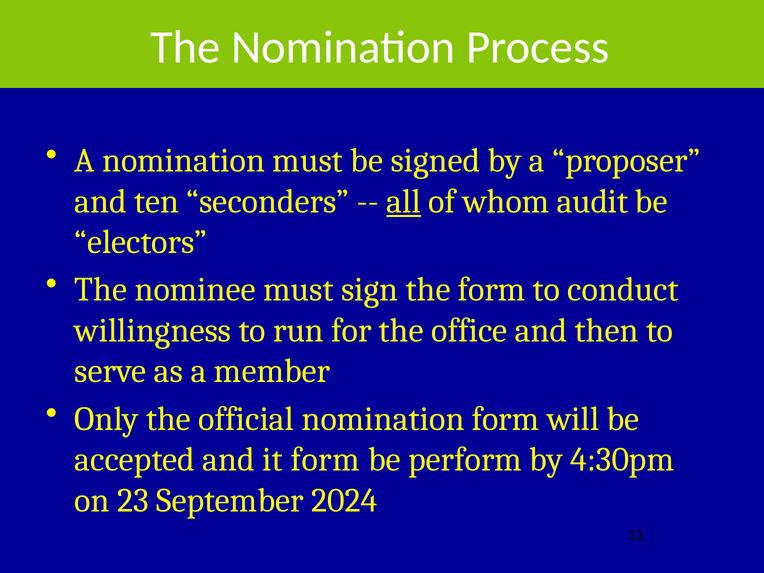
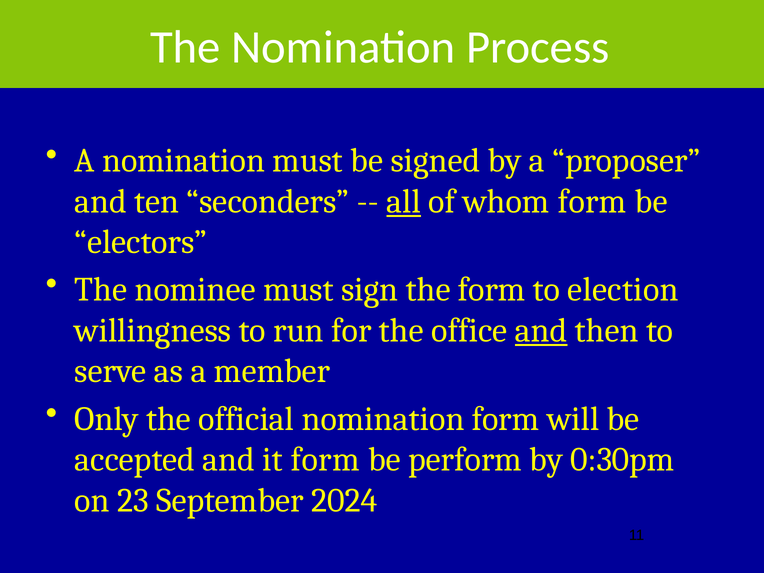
whom audit: audit -> form (592, 201)
conduct: conduct -> election (623, 290)
and underline: none -> present (541, 331)
4:30pm: 4:30pm -> 0:30pm (622, 460)
